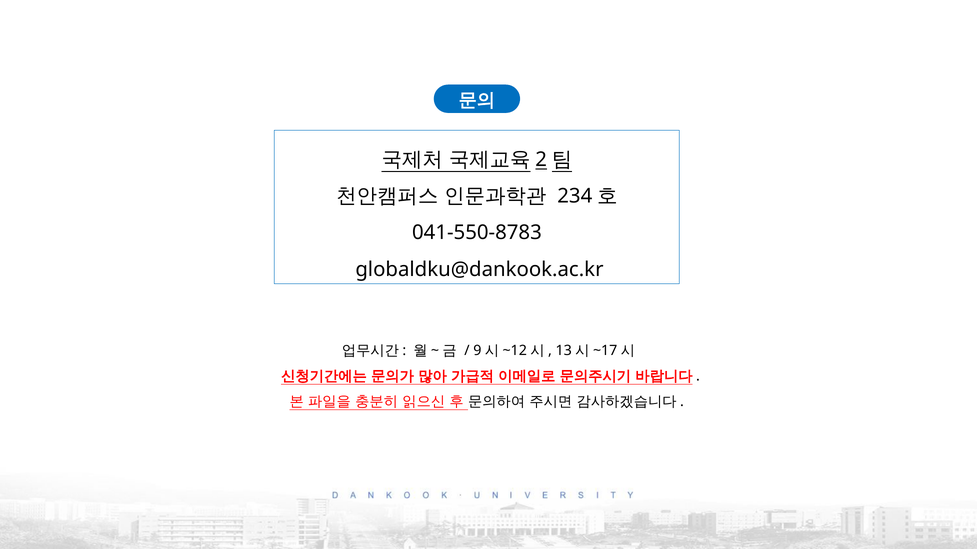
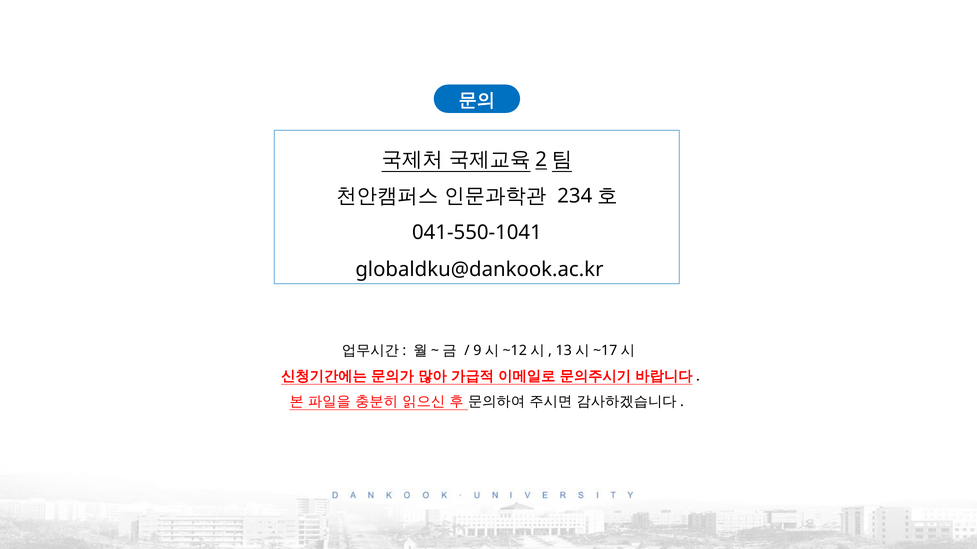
041-550-8783: 041-550-8783 -> 041-550-1041 (477, 233)
